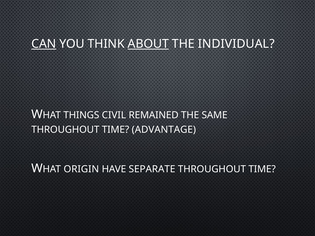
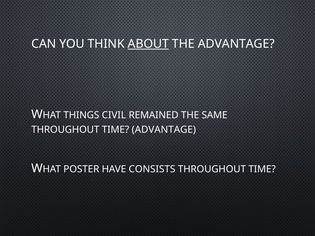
CAN underline: present -> none (44, 44)
THE INDIVIDUAL: INDIVIDUAL -> ADVANTAGE (236, 44)
ORIGIN: ORIGIN -> POSTER (81, 169)
SEPARATE: SEPARATE -> CONSISTS (152, 169)
